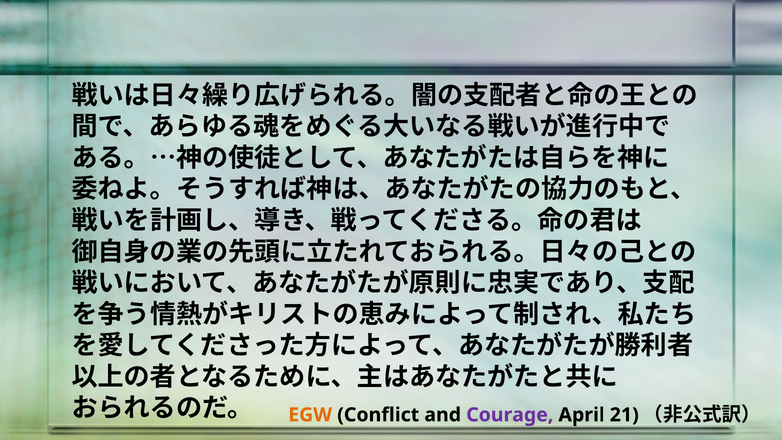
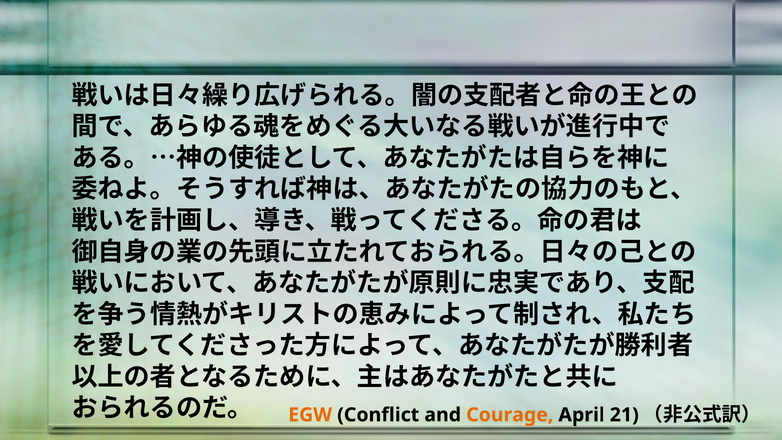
Courage colour: purple -> orange (510, 415)
